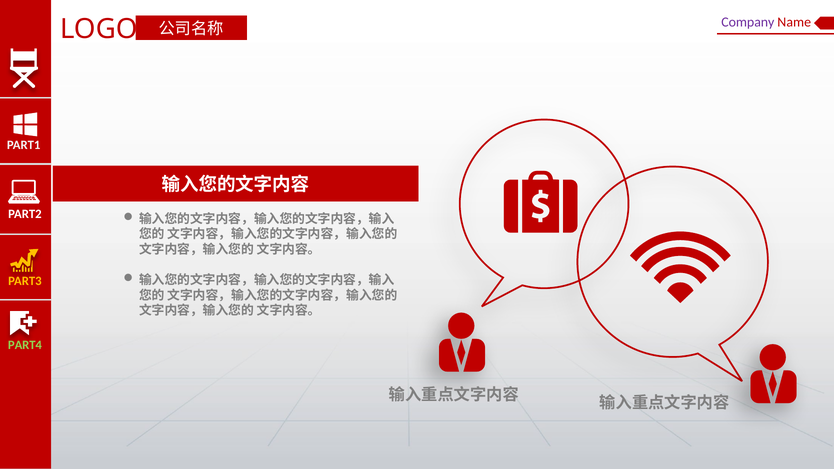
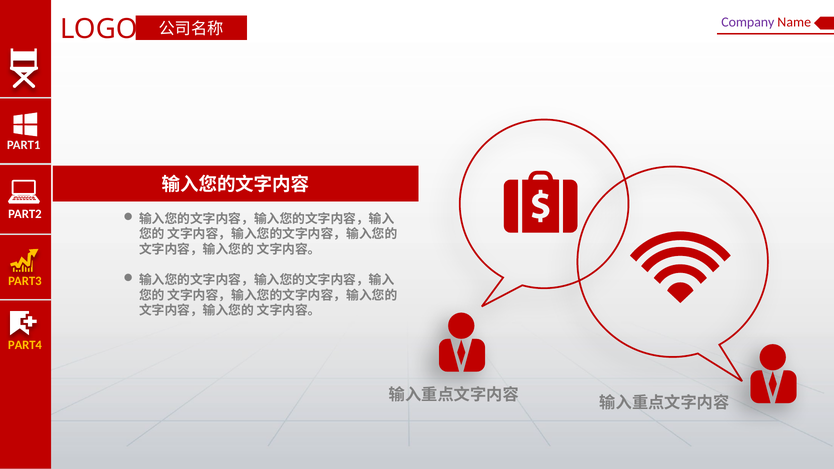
PART4 colour: light green -> yellow (25, 345)
